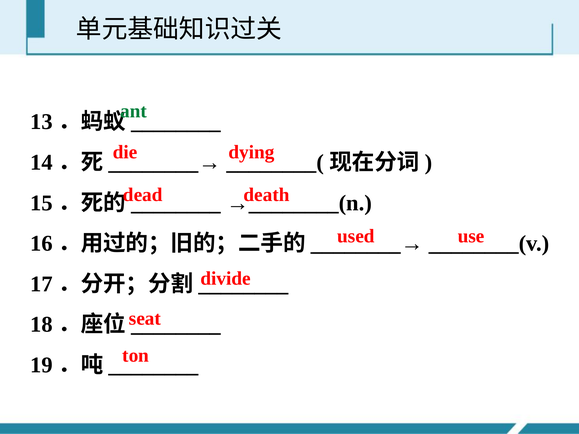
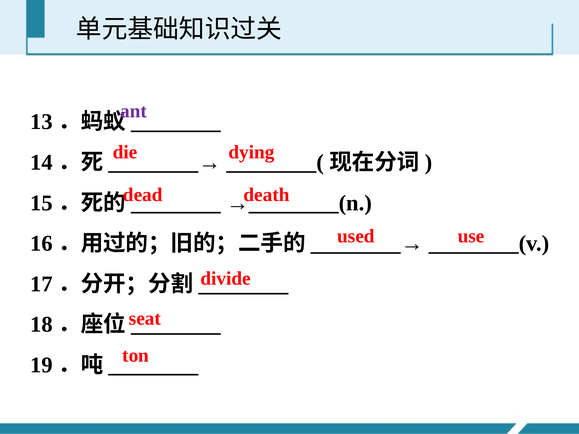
ant colour: green -> purple (134, 111)
